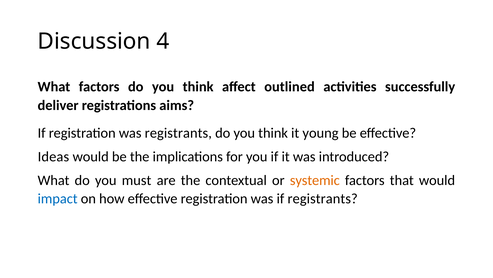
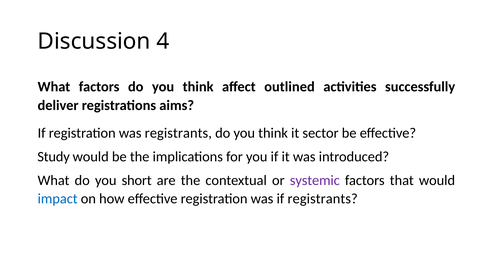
young: young -> sector (321, 133)
Ideas: Ideas -> Study (54, 156)
must: must -> short (137, 180)
systemic colour: orange -> purple (315, 180)
